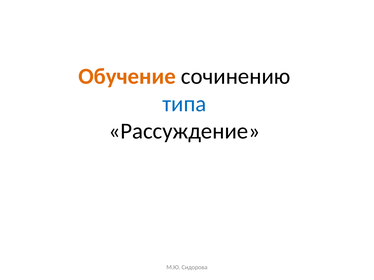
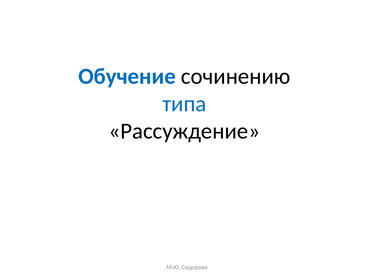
Обучение colour: orange -> blue (127, 77)
